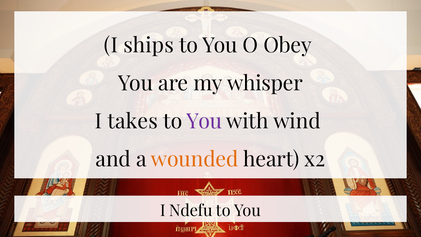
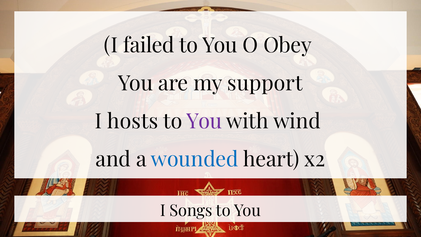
ships: ships -> failed (149, 46)
whisper: whisper -> support (265, 84)
takes: takes -> hosts (133, 121)
wounded colour: orange -> blue (195, 159)
Ndefu: Ndefu -> Songs (191, 211)
